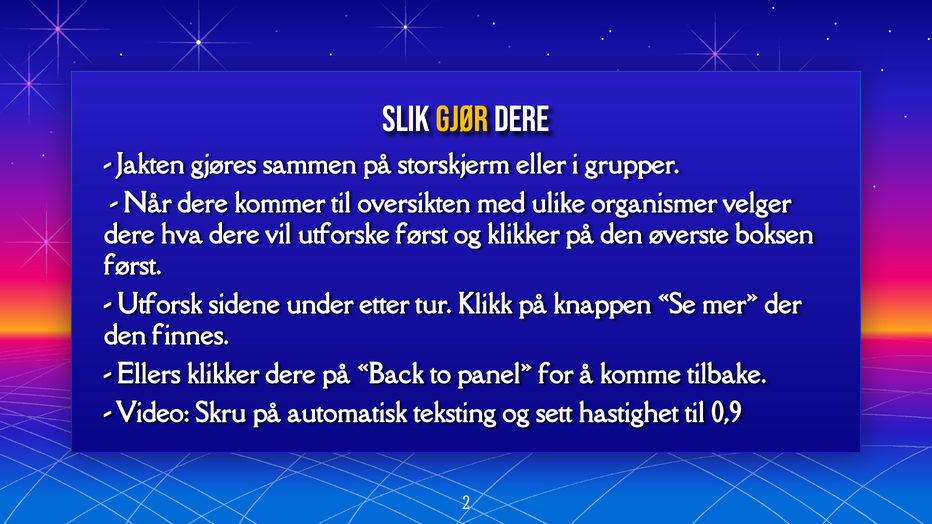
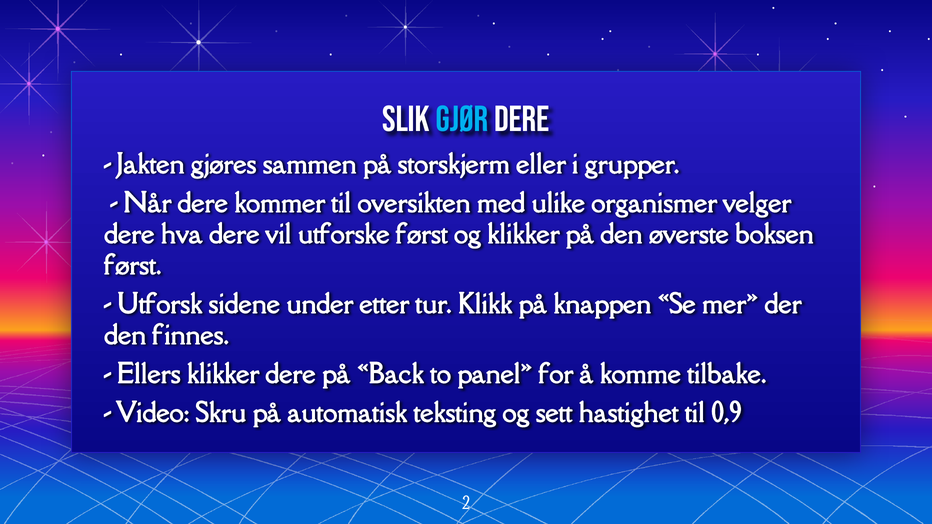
gjør colour: yellow -> light blue (462, 119)
